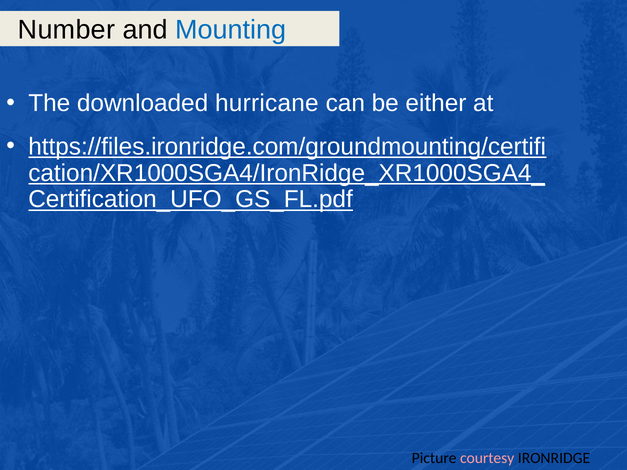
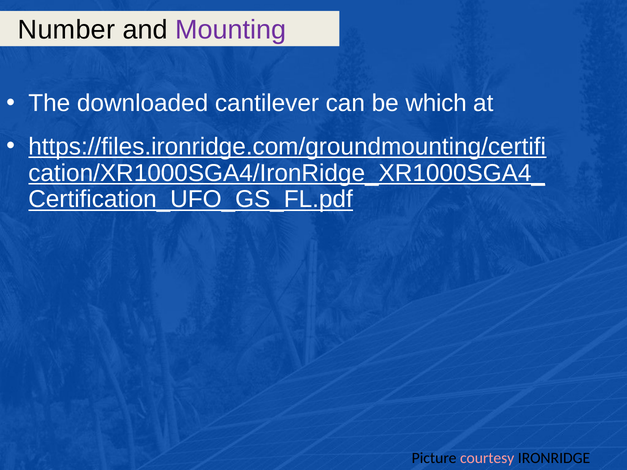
Mounting colour: blue -> purple (231, 30)
hurricane: hurricane -> cantilever (267, 104)
either: either -> which (436, 104)
